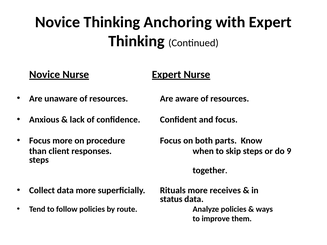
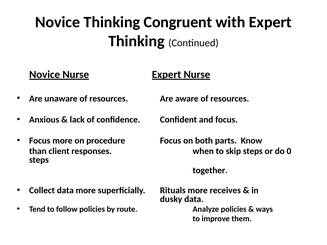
Anchoring: Anchoring -> Congruent (178, 22)
9: 9 -> 0 (289, 151)
status: status -> dusky (171, 199)
